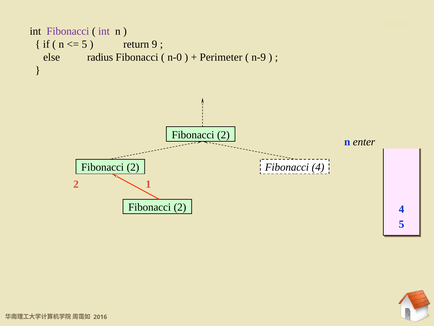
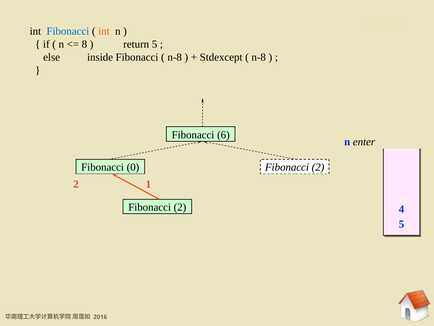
Fibonacci colour: purple -> blue (68, 31)
int colour: purple -> orange (104, 31)
5: 5 -> 8 (84, 44)
return 9: 9 -> 5 (155, 44)
radius: radius -> inside (100, 57)
n-0: n-0 -> n-8 (175, 57)
Perimeter: Perimeter -> Stdexcept (221, 57)
n-9: n-9 -> n-8 (259, 57)
2: 2 -> 6 (223, 135)
2: 2 -> 0 (133, 167)
4: 4 -> 2 (318, 167)
